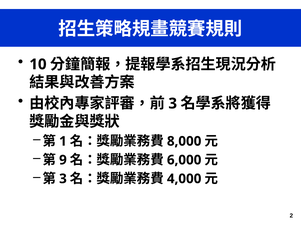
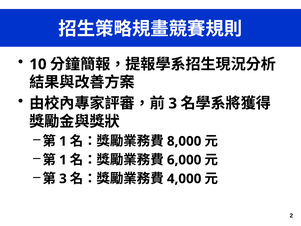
9: 9 -> 1 (63, 160)
